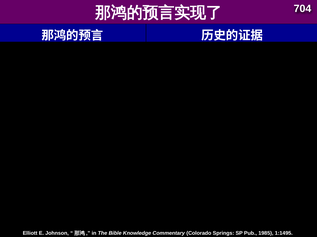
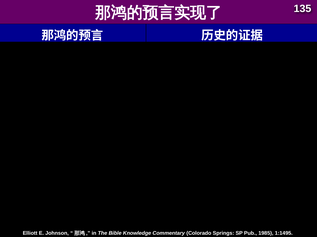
704: 704 -> 135 (302, 9)
